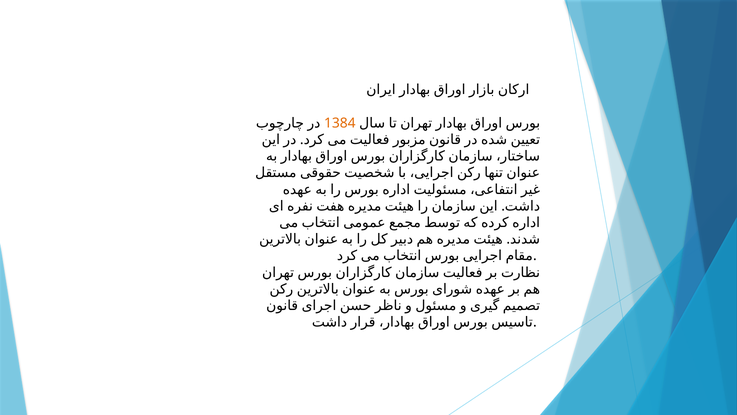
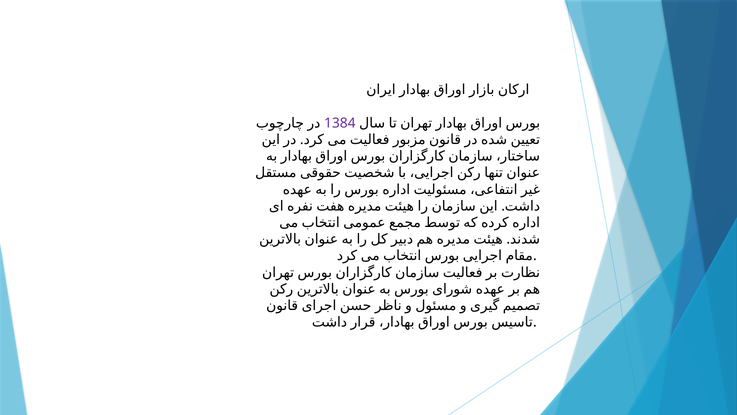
1384 colour: orange -> purple (340, 123)
